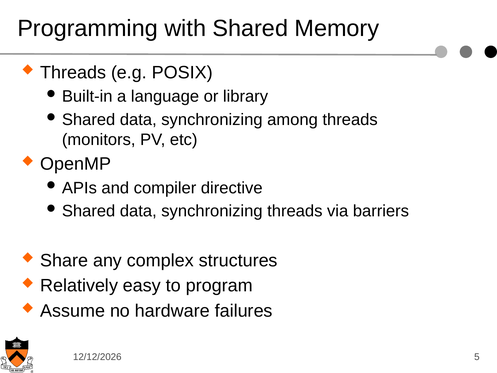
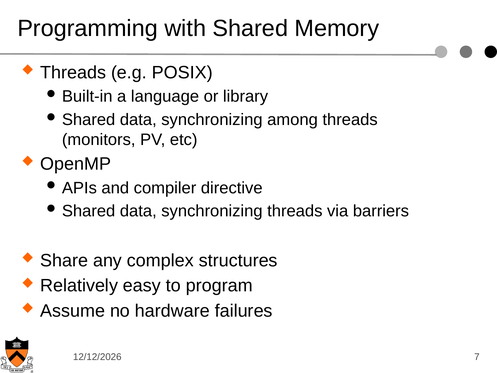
5: 5 -> 7 (477, 357)
